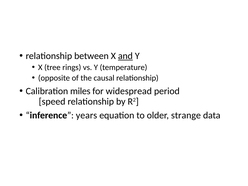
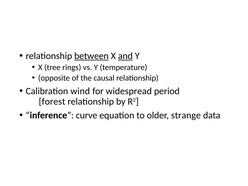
between underline: none -> present (91, 56)
miles: miles -> wind (80, 91)
speed: speed -> forest (52, 101)
years: years -> curve (87, 115)
